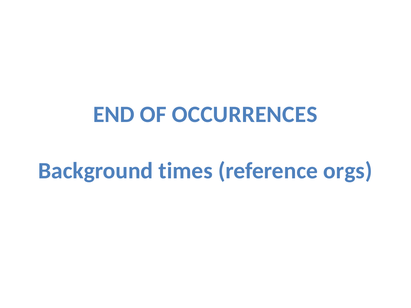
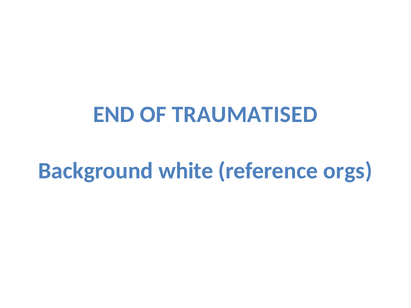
OCCURRENCES: OCCURRENCES -> TRAUMATISED (245, 115)
times: times -> white (186, 171)
